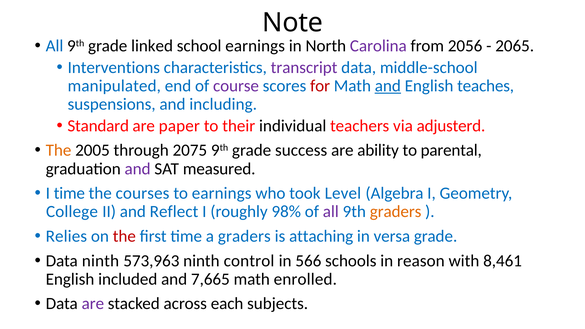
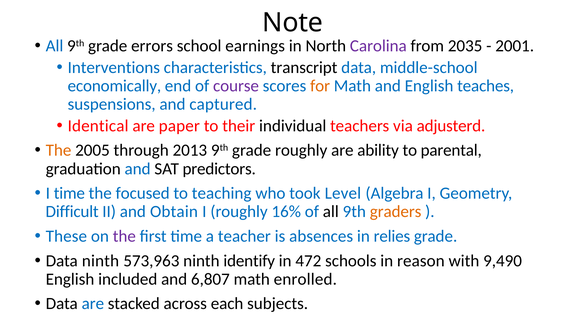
linked: linked -> errors (152, 46)
2056: 2056 -> 2035 (465, 46)
2065: 2065 -> 2001 (515, 46)
transcript colour: purple -> black (304, 67)
manipulated: manipulated -> economically (114, 86)
for colour: red -> orange (320, 86)
and underline: present -> none (388, 86)
including: including -> captured (223, 104)
Standard: Standard -> Identical (98, 126)
2075: 2075 -> 2013 (190, 150)
grade success: success -> roughly (301, 150)
and colour: purple -> blue (138, 169)
measured: measured -> predictors (219, 169)
courses: courses -> focused (143, 193)
to earnings: earnings -> teaching (222, 193)
College: College -> Difficult (72, 212)
Reflect: Reflect -> Obtain (174, 212)
98%: 98% -> 16% (286, 212)
all colour: purple -> black (331, 212)
Relies: Relies -> These (66, 236)
the colour: red -> purple (124, 236)
a graders: graders -> teacher (244, 236)
attaching: attaching -> absences (321, 236)
versa: versa -> relies (392, 236)
control: control -> identify (249, 261)
566: 566 -> 472 (308, 261)
8,461: 8,461 -> 9,490 (503, 261)
7,665: 7,665 -> 6,807 (210, 279)
are colour: purple -> blue (93, 304)
